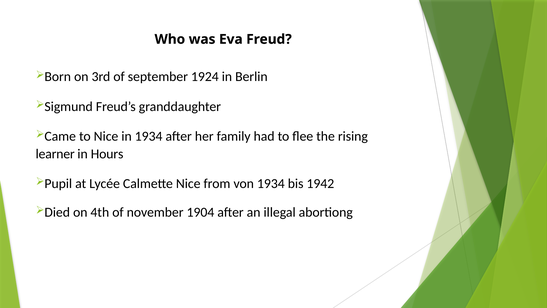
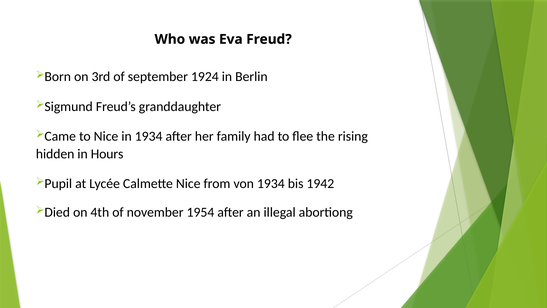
learner: learner -> hidden (55, 154)
1904: 1904 -> 1954 (200, 212)
